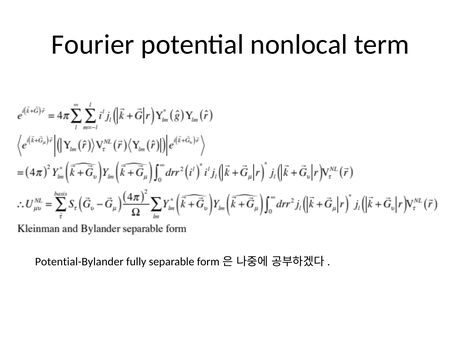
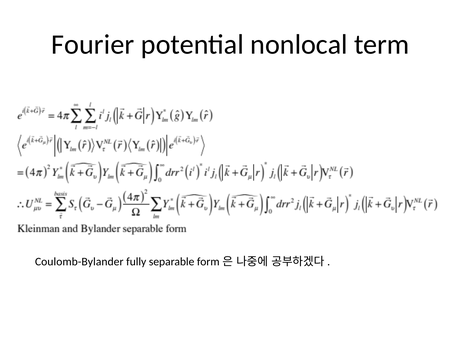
Potential-Bylander: Potential-Bylander -> Coulomb-Bylander (79, 262)
